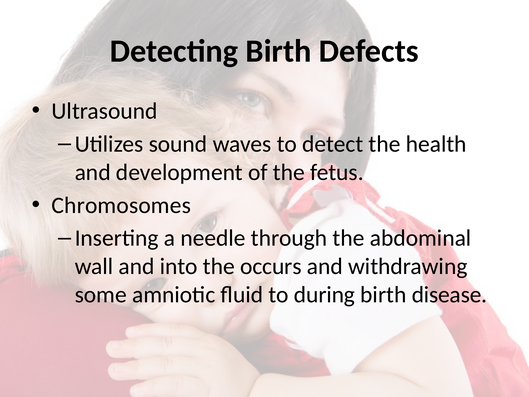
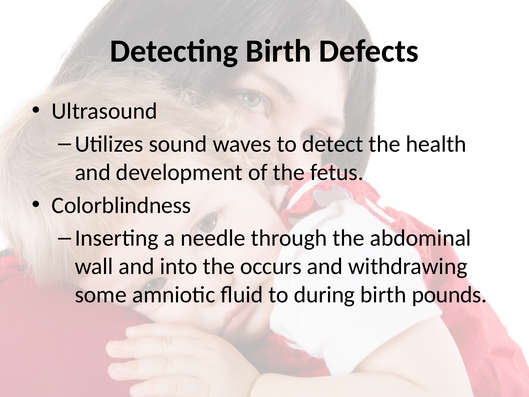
Chromosomes: Chromosomes -> Colorblindness (121, 205)
disease: disease -> pounds (449, 295)
